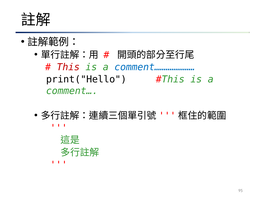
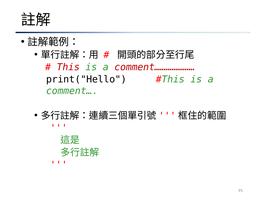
comment………………… colour: blue -> red (155, 67)
